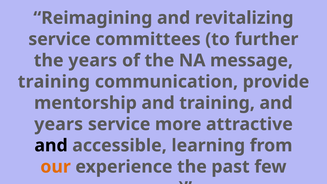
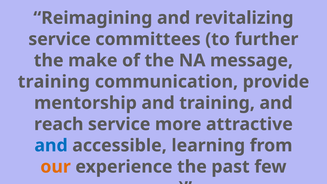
the years: years -> make (93, 60)
years: years -> reach (59, 124)
and colour: black -> blue (51, 145)
